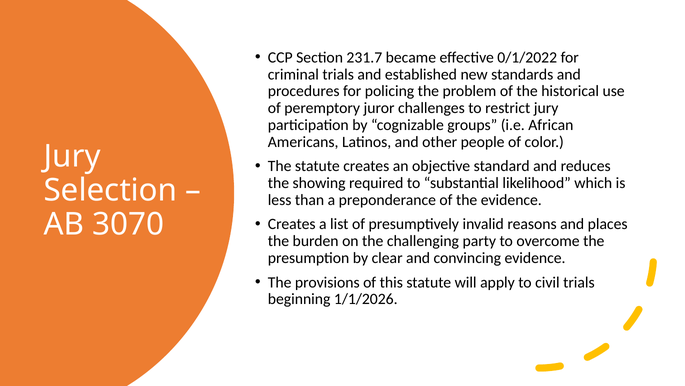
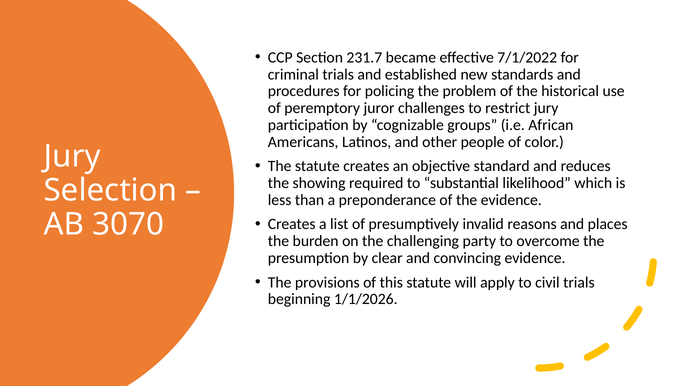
0/1/2022: 0/1/2022 -> 7/1/2022 (527, 57)
